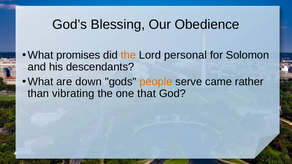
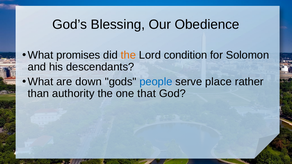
personal: personal -> condition (186, 55)
people colour: orange -> blue (156, 82)
came: came -> place (218, 82)
vibrating: vibrating -> authority (73, 94)
